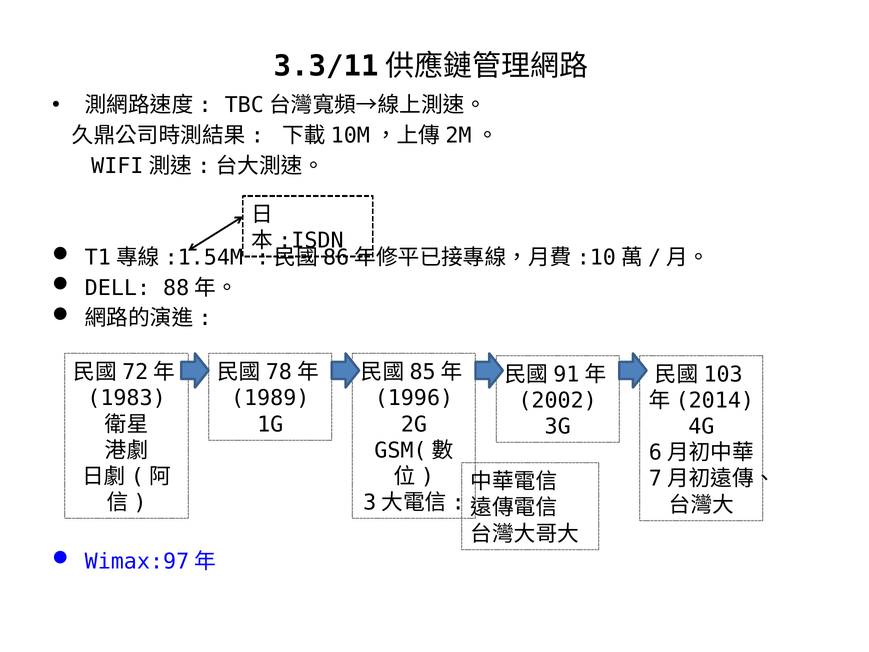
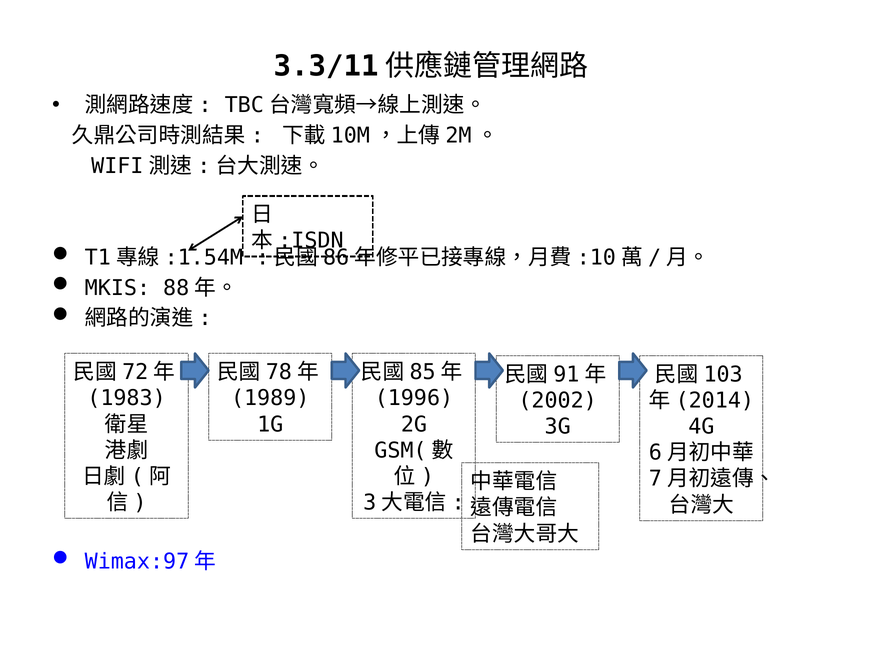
DELL: DELL -> MKIS (117, 288)
